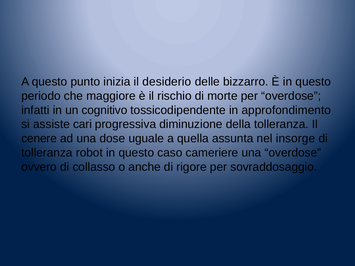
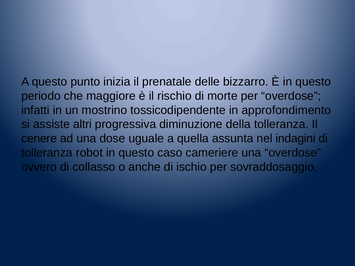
desiderio: desiderio -> prenatale (167, 82)
cognitivo: cognitivo -> mostrino (104, 110)
cari: cari -> altri (83, 124)
insorge: insorge -> indagini (296, 139)
rigore: rigore -> ischio (192, 167)
